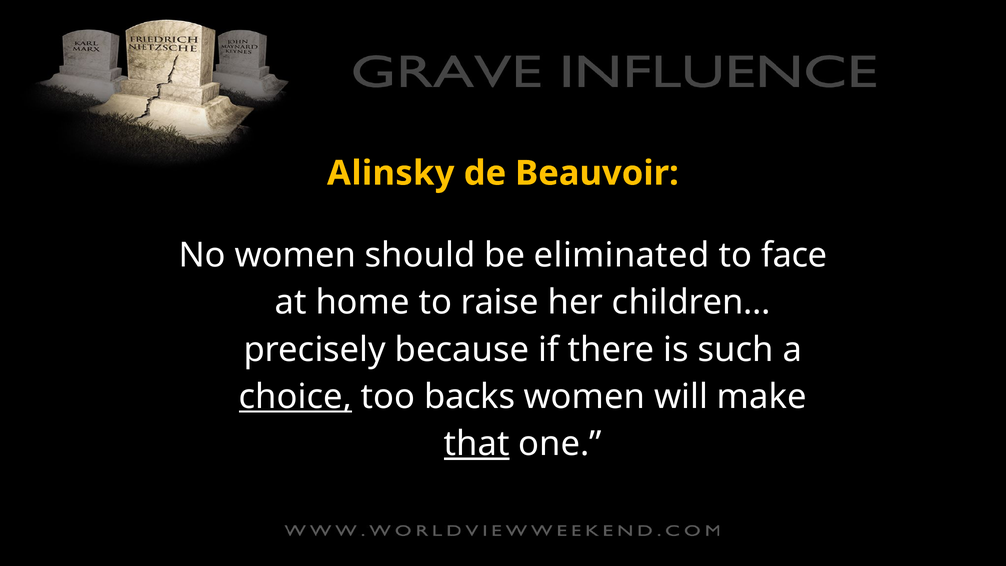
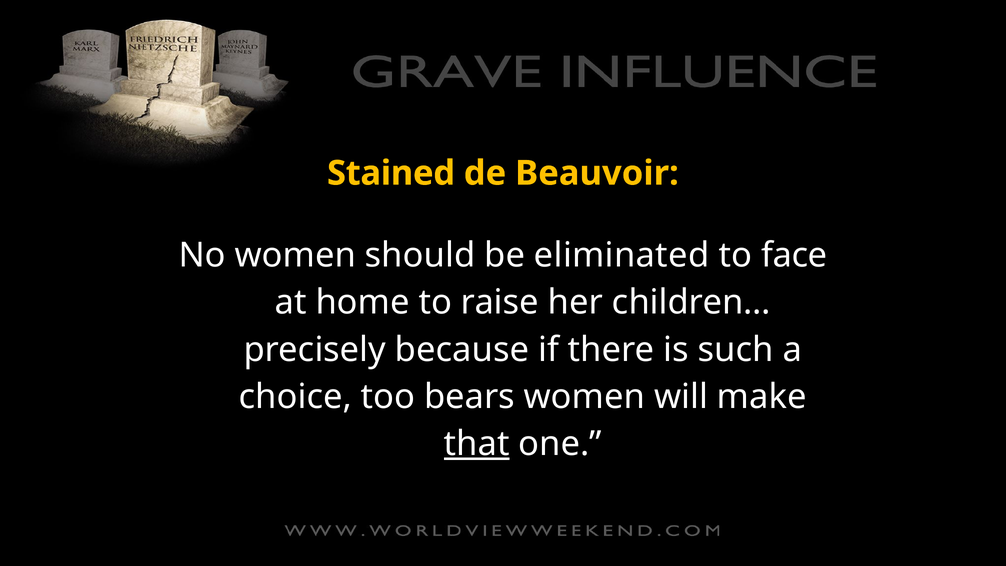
Alinsky: Alinsky -> Stained (391, 173)
choice underline: present -> none (295, 397)
backs: backs -> bears (470, 397)
